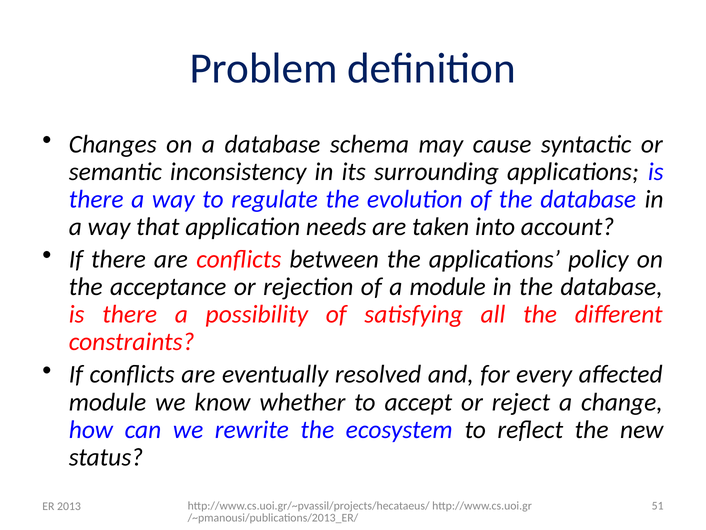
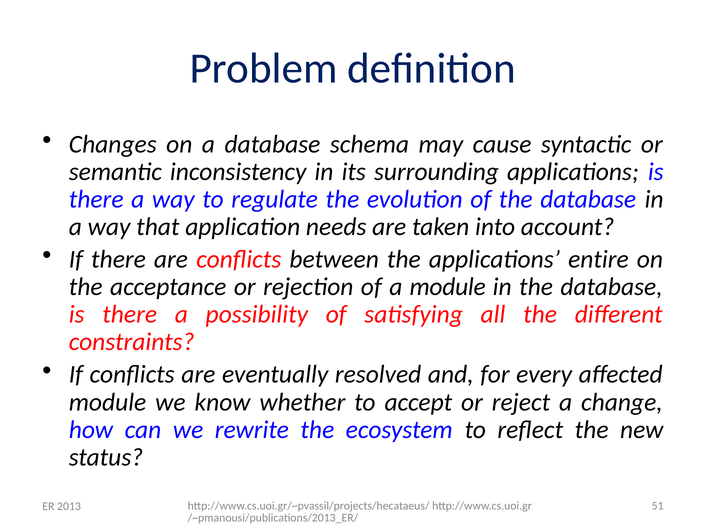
policy: policy -> entire (598, 259)
